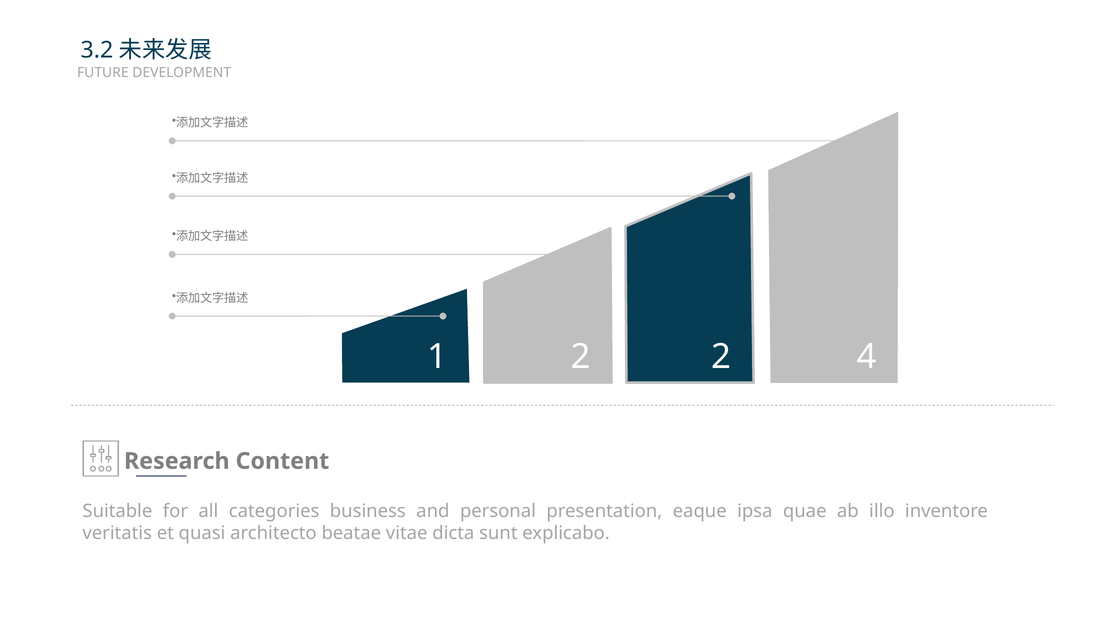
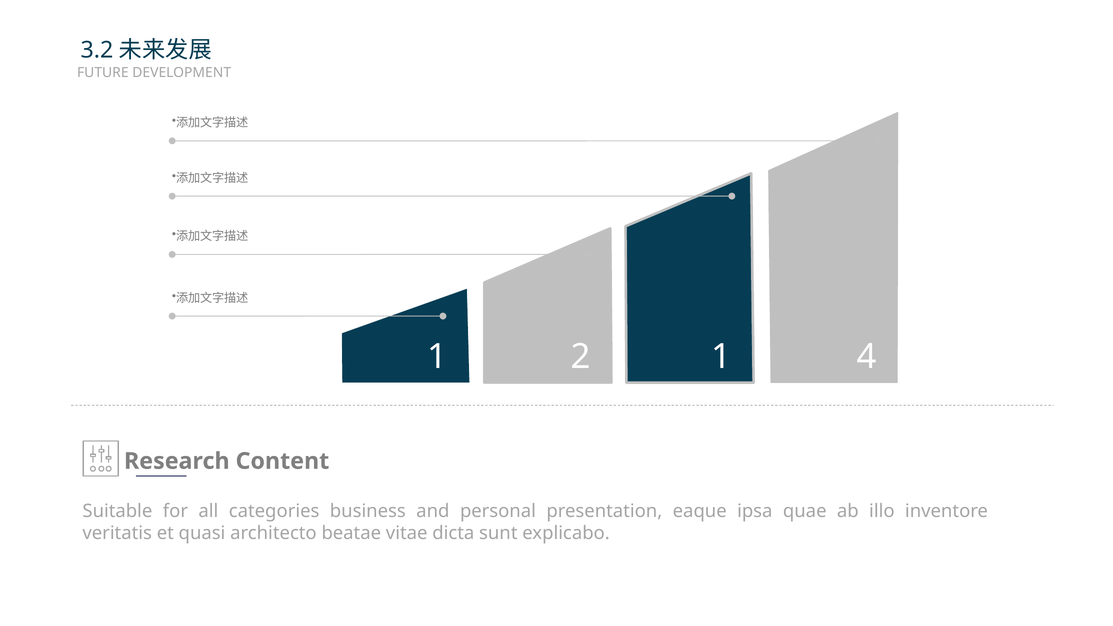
2 2: 2 -> 1 (721, 357)
